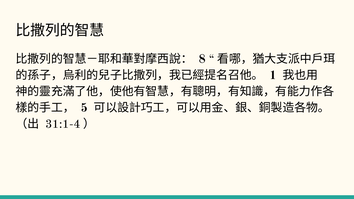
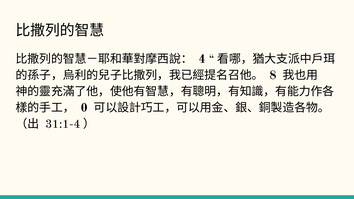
8: 8 -> 4 (202, 59)
1: 1 -> 8 (273, 75)
5: 5 -> 0 (84, 108)
